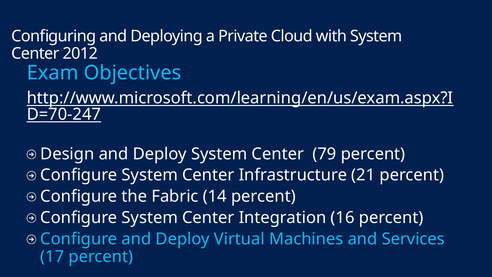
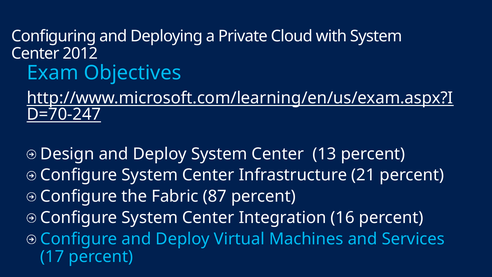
79: 79 -> 13 (324, 154)
14: 14 -> 87 (215, 196)
